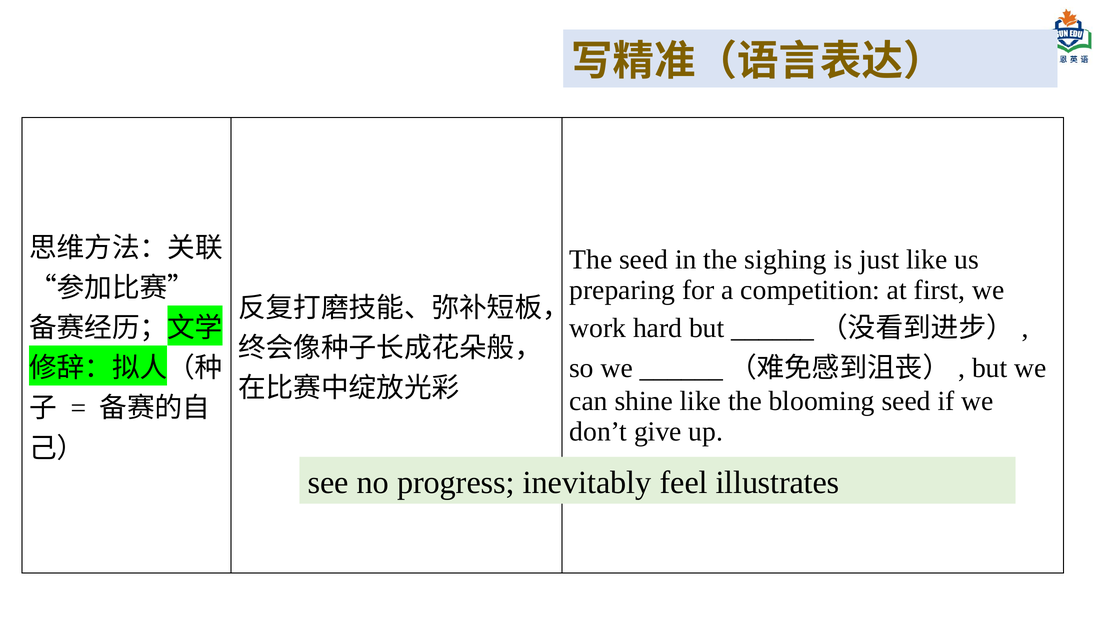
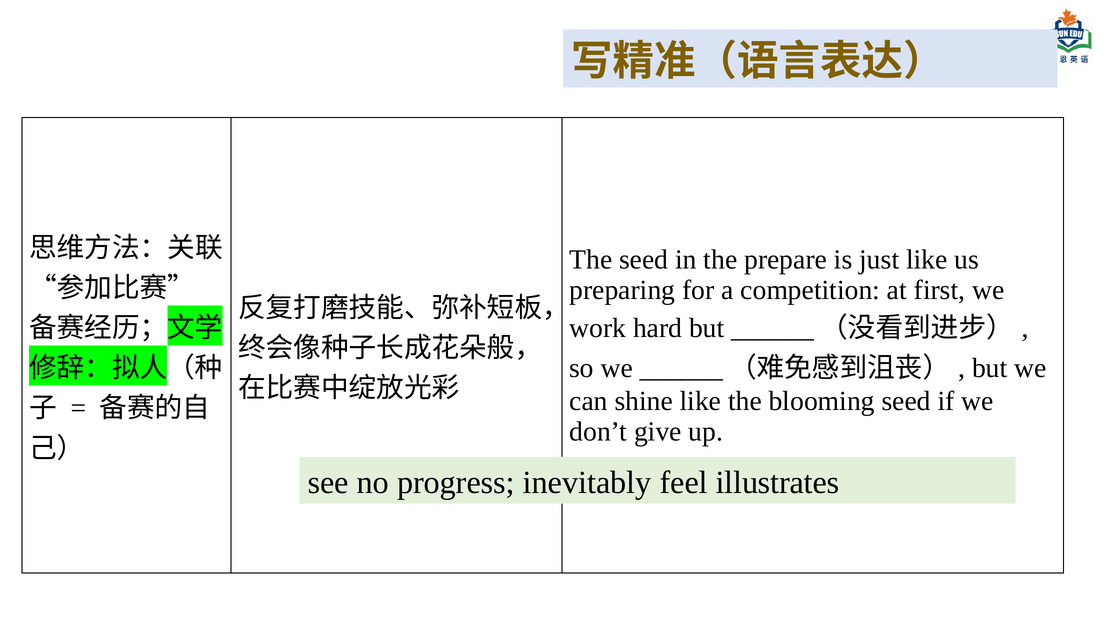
sighing: sighing -> prepare (786, 260)
